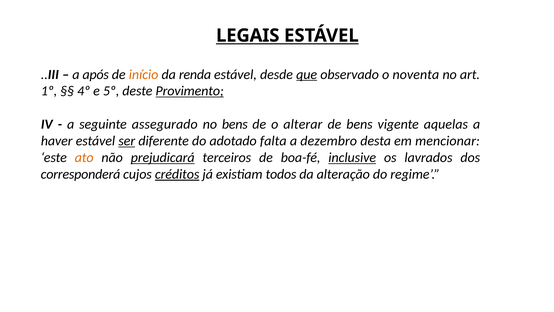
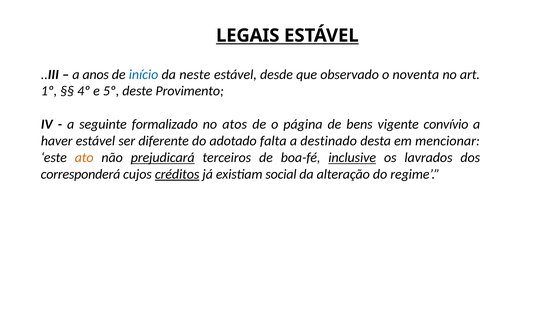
após: após -> anos (96, 74)
início colour: orange -> blue (144, 74)
renda: renda -> neste (195, 74)
que underline: present -> none (307, 74)
Provimento underline: present -> none (190, 91)
assegurado: assegurado -> formalizado (165, 124)
no bens: bens -> atos (235, 124)
alterar: alterar -> página (303, 124)
aquelas: aquelas -> convívio (446, 124)
ser underline: present -> none (127, 141)
dezembro: dezembro -> destinado (329, 141)
todos: todos -> social (281, 174)
